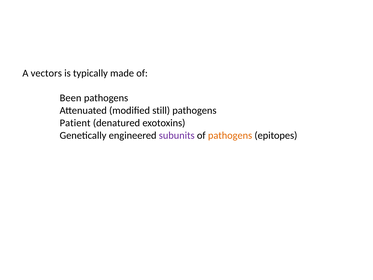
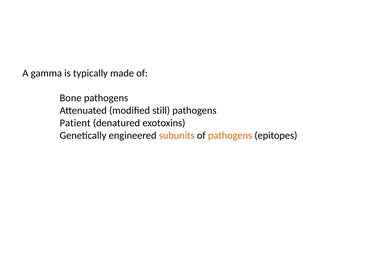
vectors: vectors -> gamma (46, 73)
Been: Been -> Bone (71, 98)
subunits colour: purple -> orange (177, 135)
